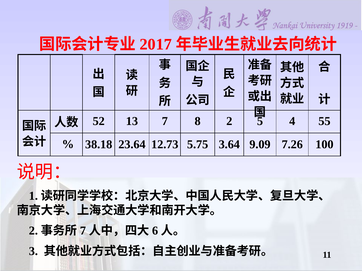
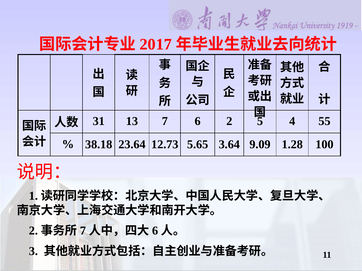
52: 52 -> 31 (99, 121)
8: 8 -> 6 (198, 121)
5.75: 5.75 -> 5.65 (198, 145)
7.26: 7.26 -> 1.28 (292, 145)
